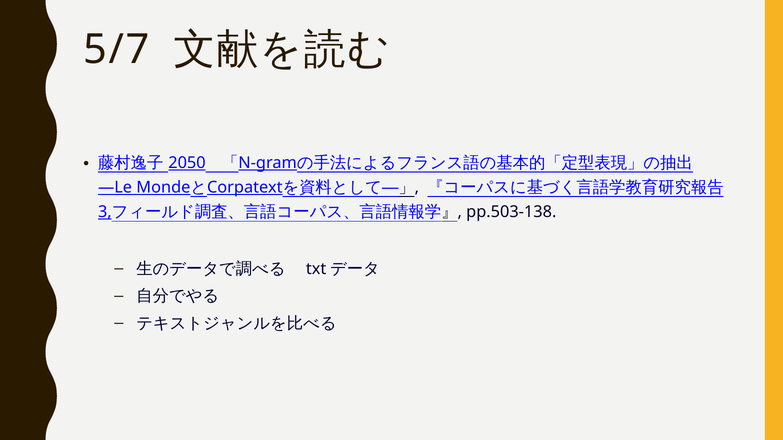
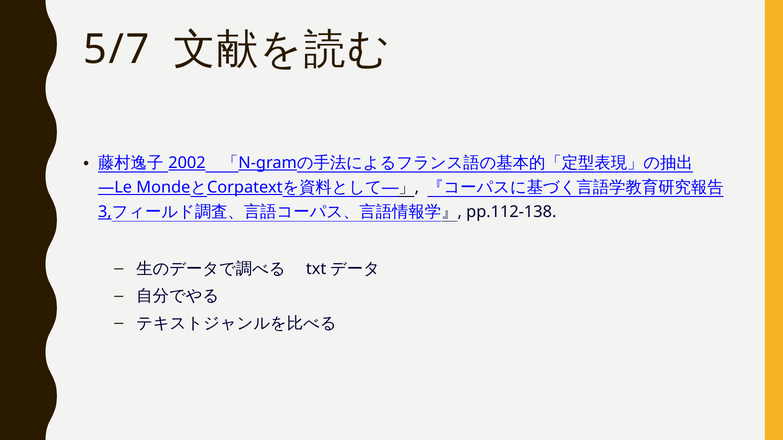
2050: 2050 -> 2002 (187, 163)
pp.503-138: pp.503-138 -> pp.112-138 (511, 212)
